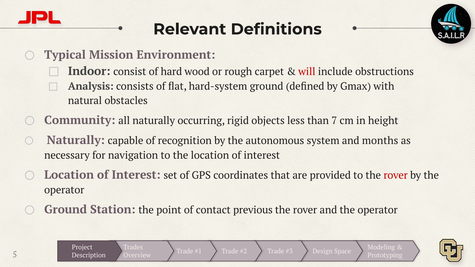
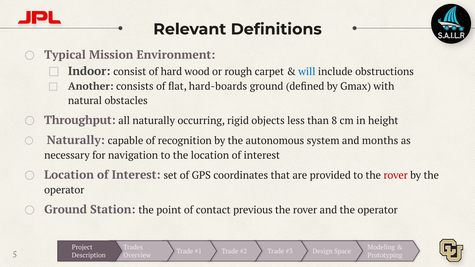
will colour: red -> blue (307, 72)
Analysis: Analysis -> Another (91, 86)
hard-system: hard-system -> hard-boards (218, 86)
Community: Community -> Throughput (80, 120)
7: 7 -> 8 (334, 121)
